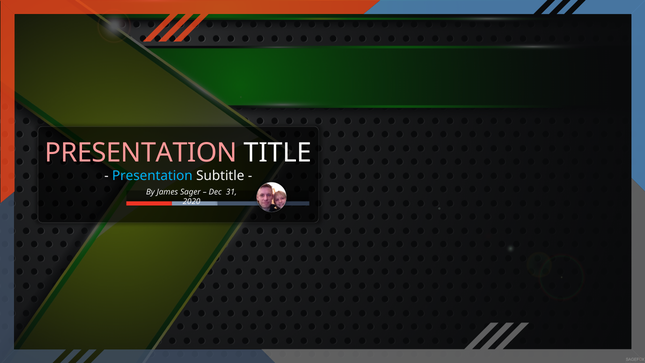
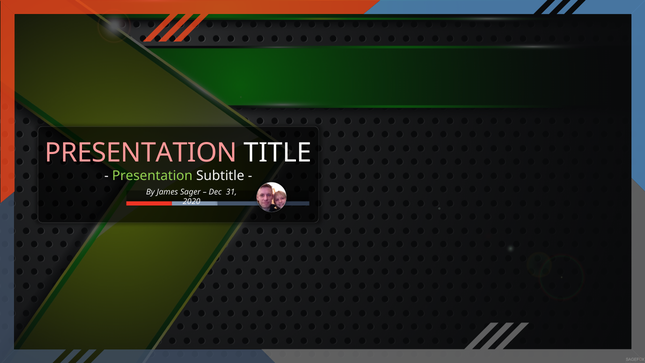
Presentation colour: light blue -> light green (152, 176)
